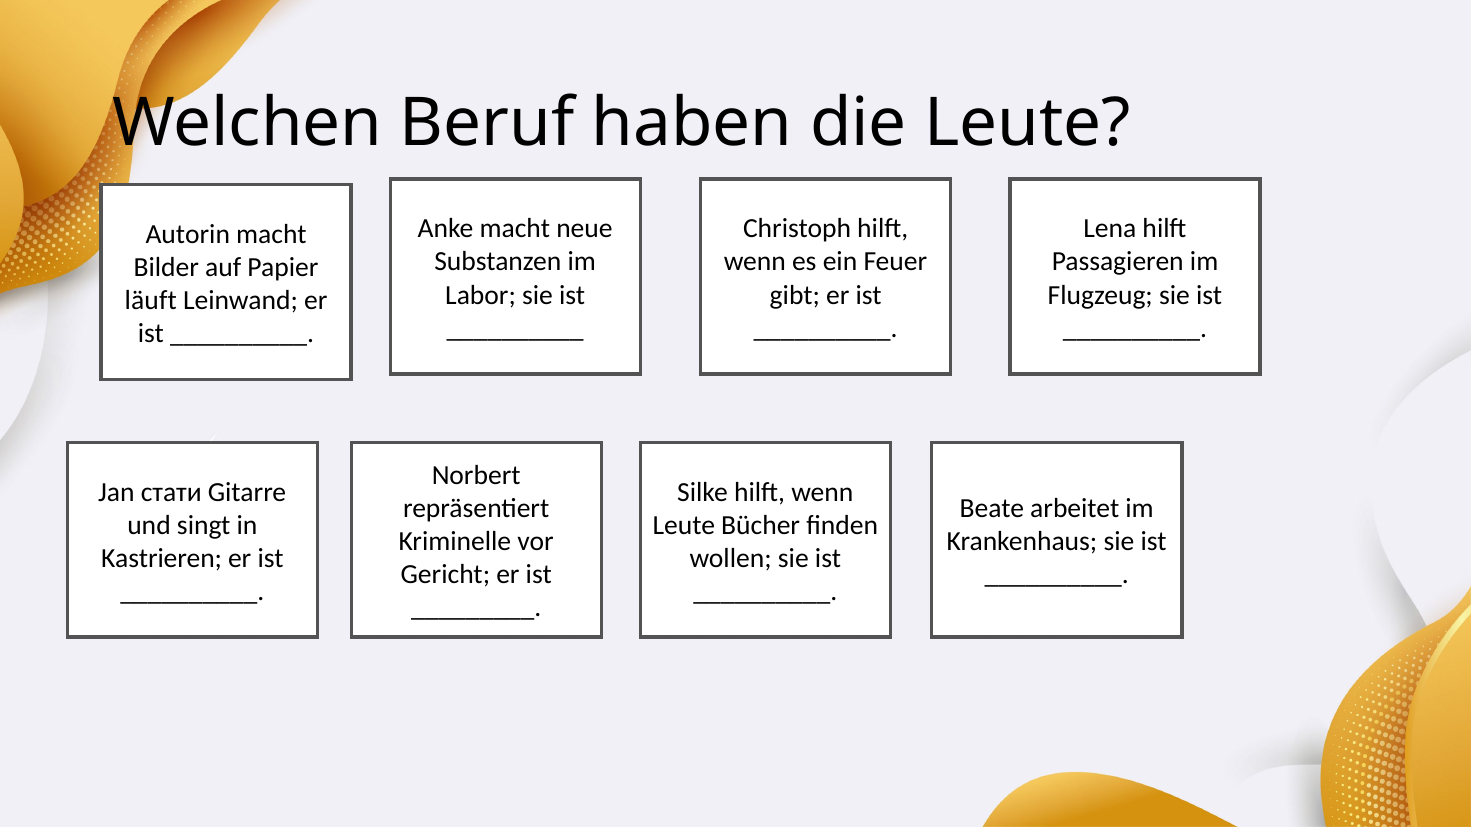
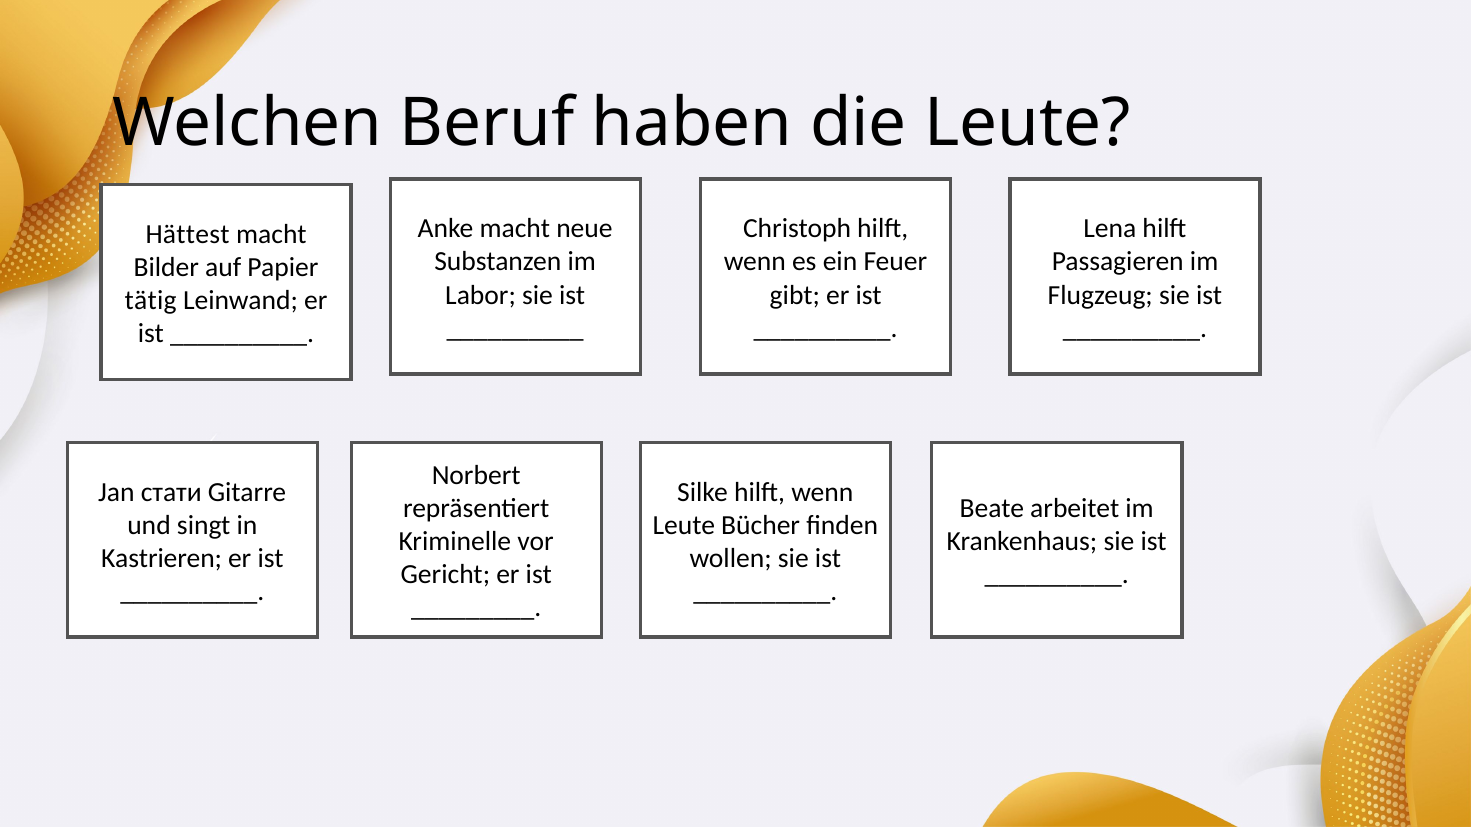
Autorin: Autorin -> Hättest (188, 234)
läuft: läuft -> tätig (151, 301)
